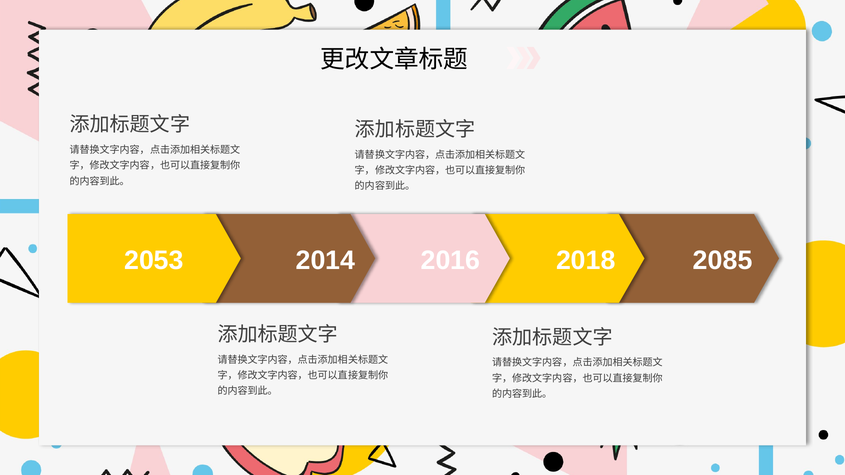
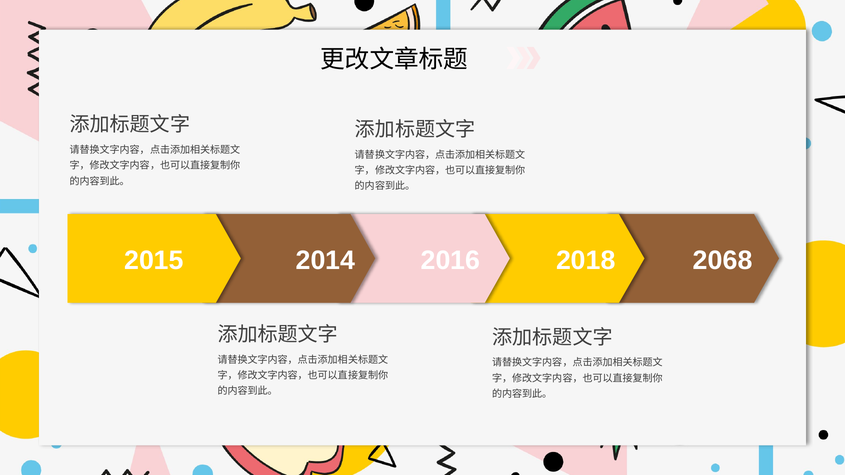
2053: 2053 -> 2015 (154, 260)
2085: 2085 -> 2068 (723, 260)
